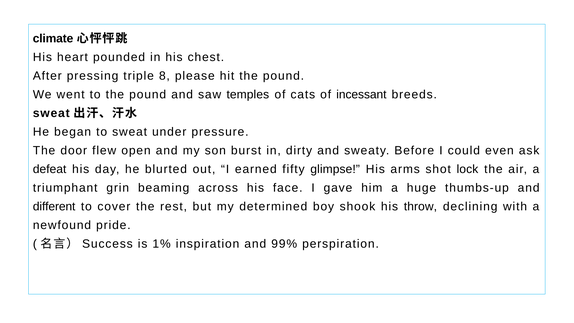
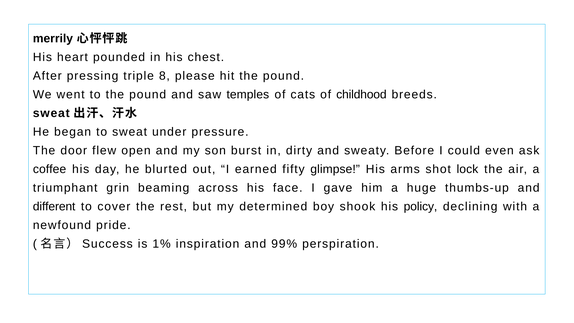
climate: climate -> merrily (53, 39)
incessant: incessant -> childhood (361, 95)
defeat: defeat -> coffee (50, 169)
throw: throw -> policy (421, 207)
